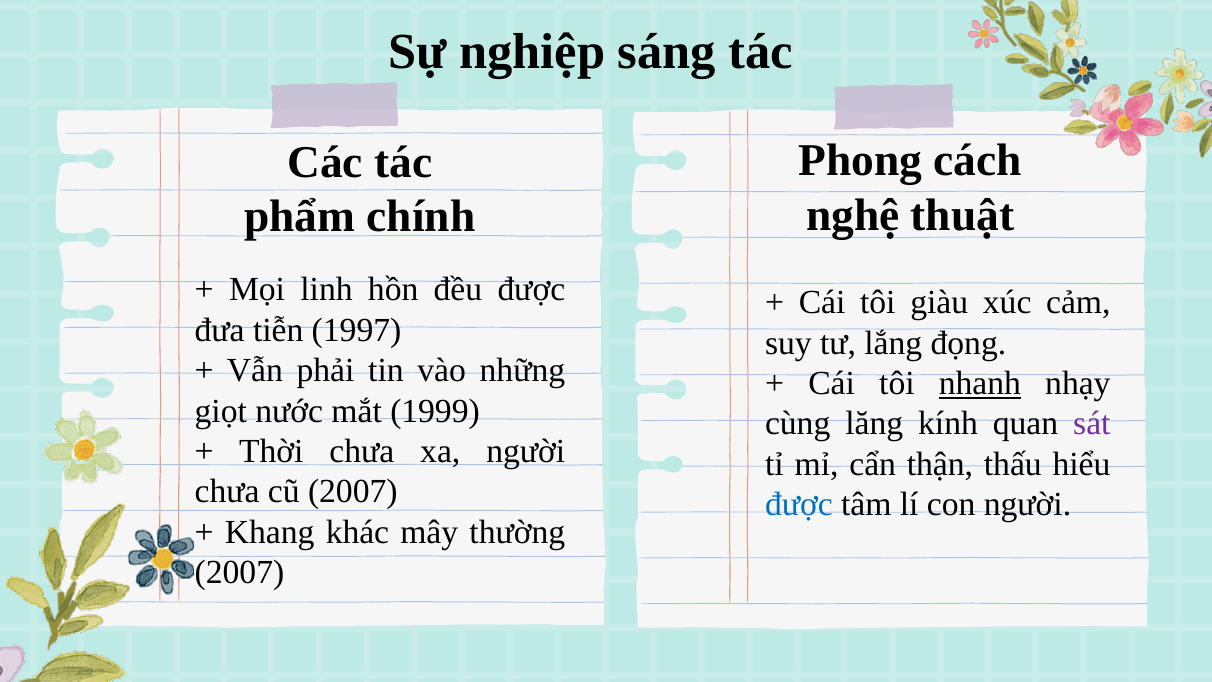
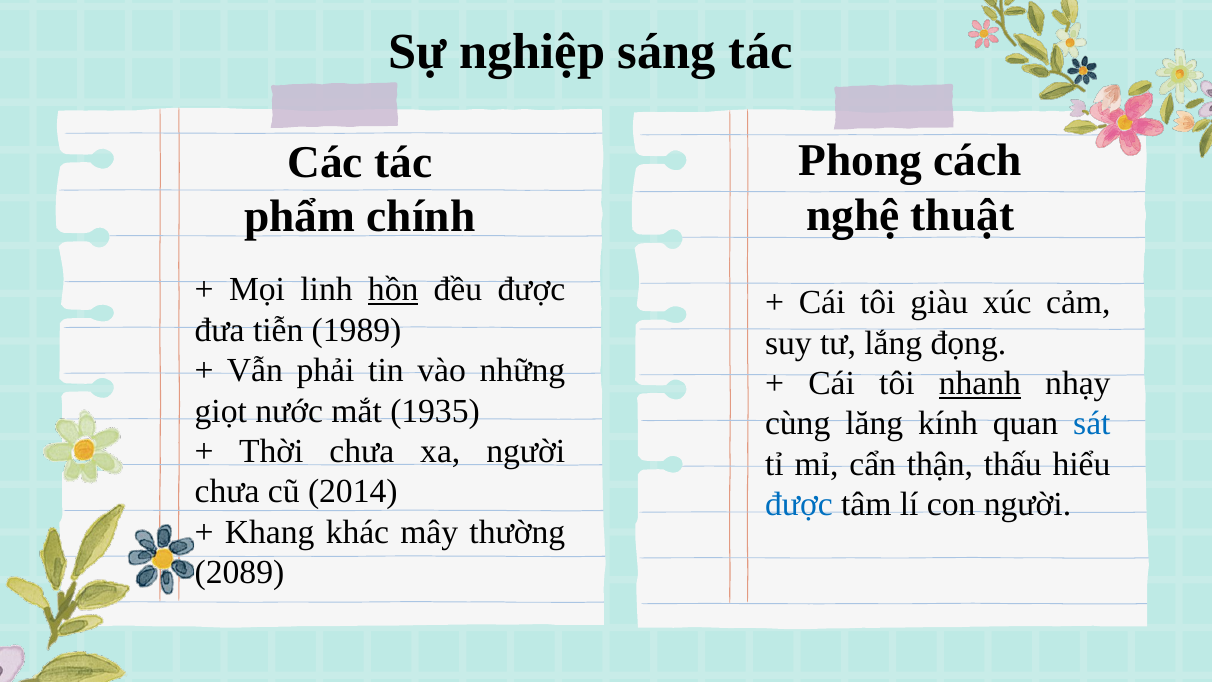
hồn underline: none -> present (393, 290)
1997: 1997 -> 1989 (357, 330)
1999: 1999 -> 1935 (435, 411)
sát colour: purple -> blue (1092, 424)
cũ 2007: 2007 -> 2014 (353, 492)
2007: 2007 -> 2089 (239, 572)
